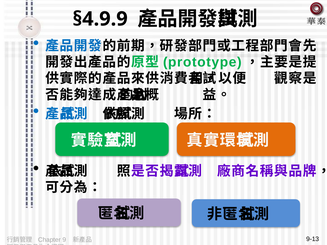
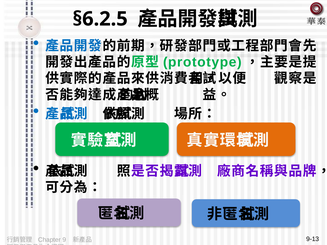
§4.9.9: §4.9.9 -> §6.2.5 (100, 19)
